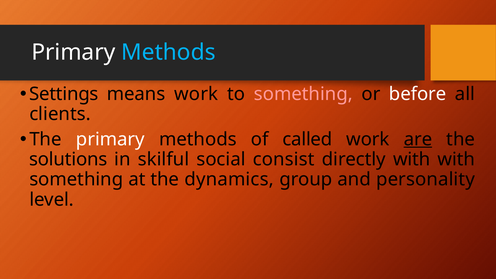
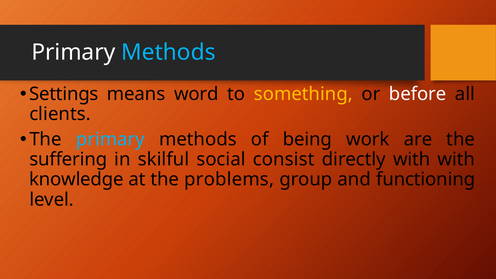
means work: work -> word (196, 94)
something colour: pink -> yellow (303, 94)
primary colour: white -> light blue (110, 139)
called: called -> being (307, 139)
are underline: present -> none (418, 139)
solutions: solutions -> suffering (68, 159)
something: something -> knowledge (76, 179)
dynamics: dynamics -> problems (229, 179)
personality: personality -> functioning (426, 179)
